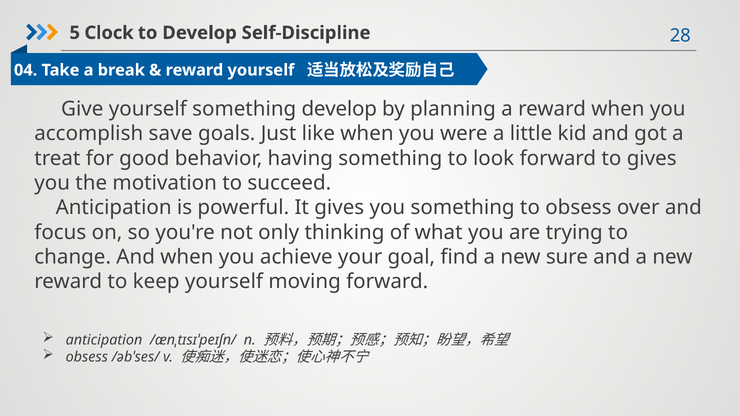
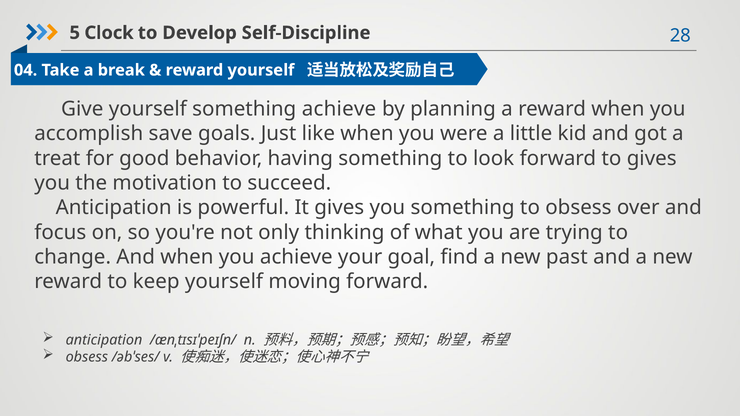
something develop: develop -> achieve (339, 109)
sure: sure -> past (567, 257)
